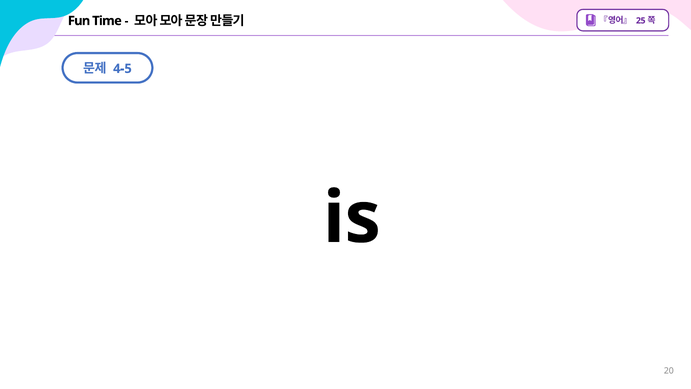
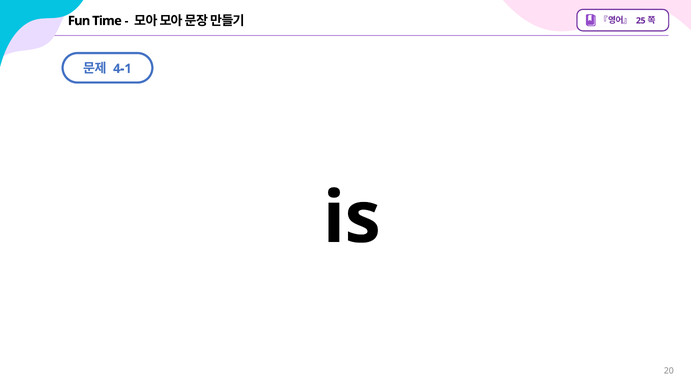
4-5: 4-5 -> 4-1 (122, 69)
